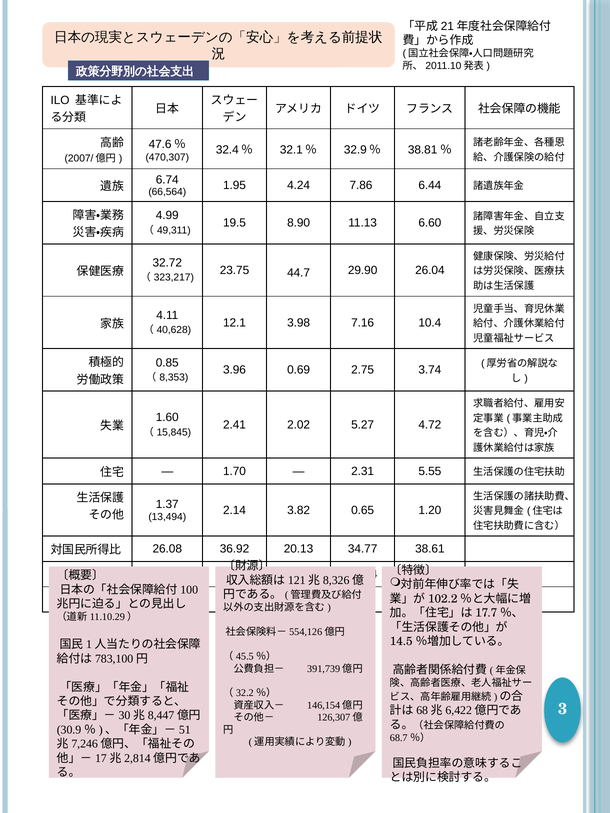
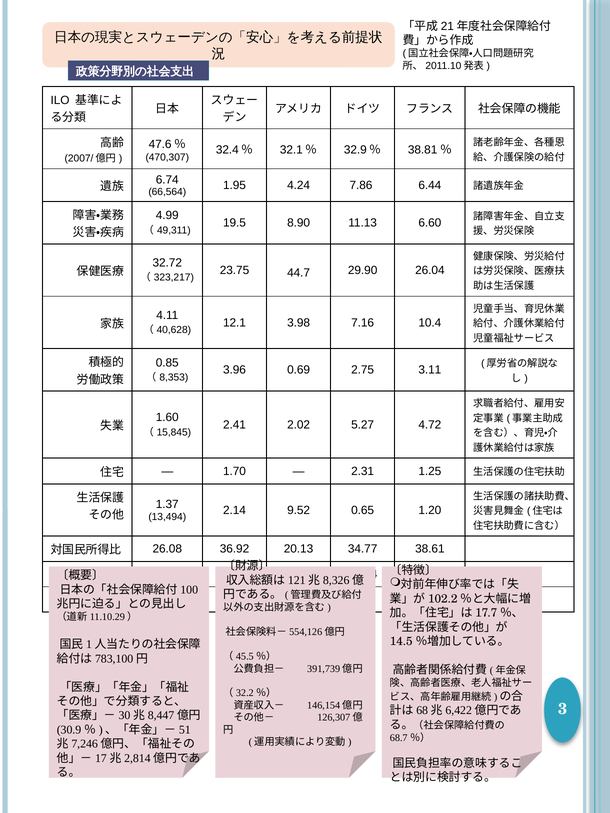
3.74: 3.74 -> 3.11 (430, 370)
5.55: 5.55 -> 1.25 (430, 471)
3.82: 3.82 -> 9.52 (299, 510)
